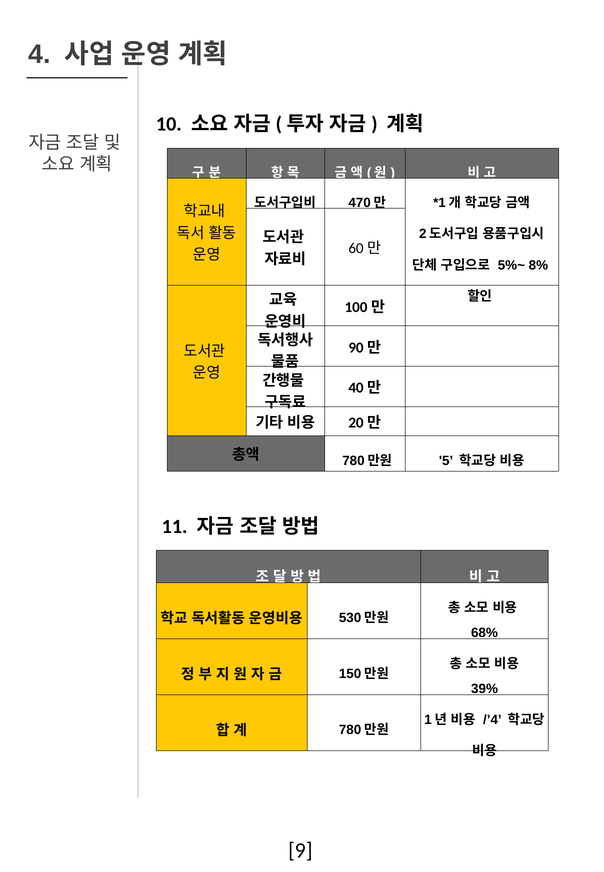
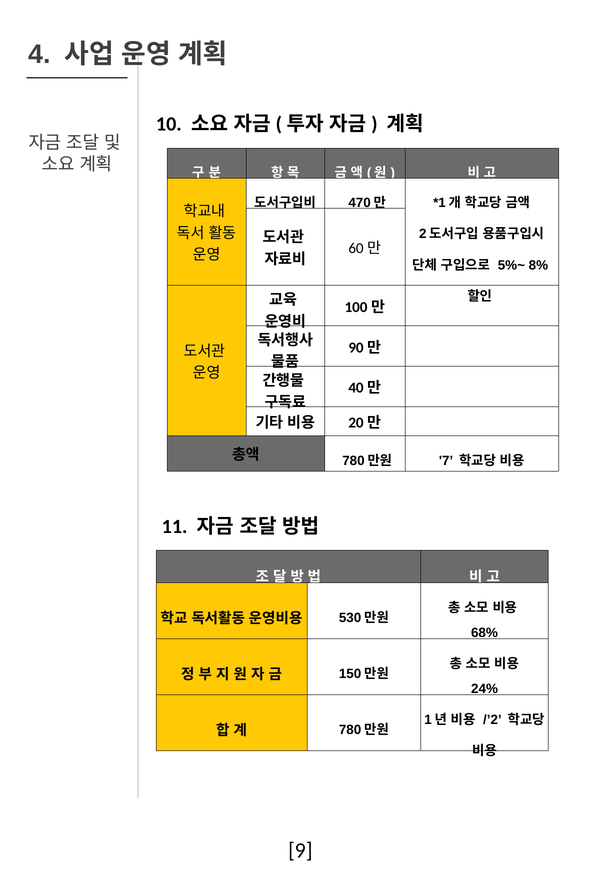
5: 5 -> 7 (446, 461)
39%: 39% -> 24% (485, 689)
/’4: /’4 -> /’2 (492, 720)
